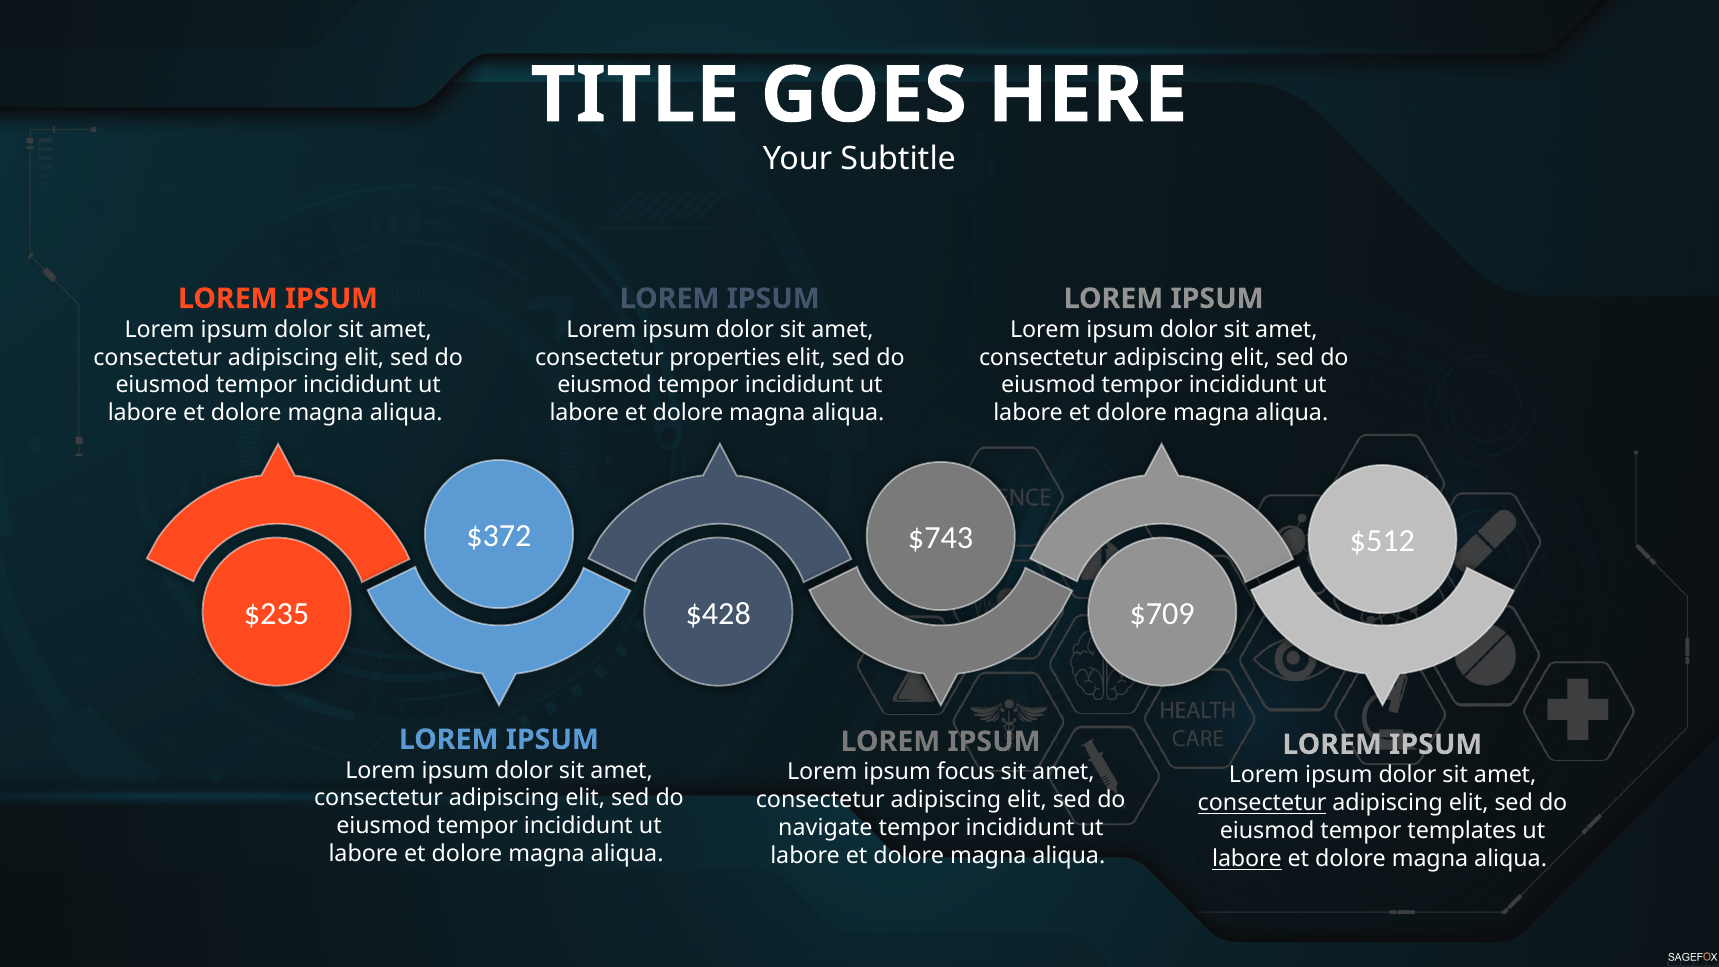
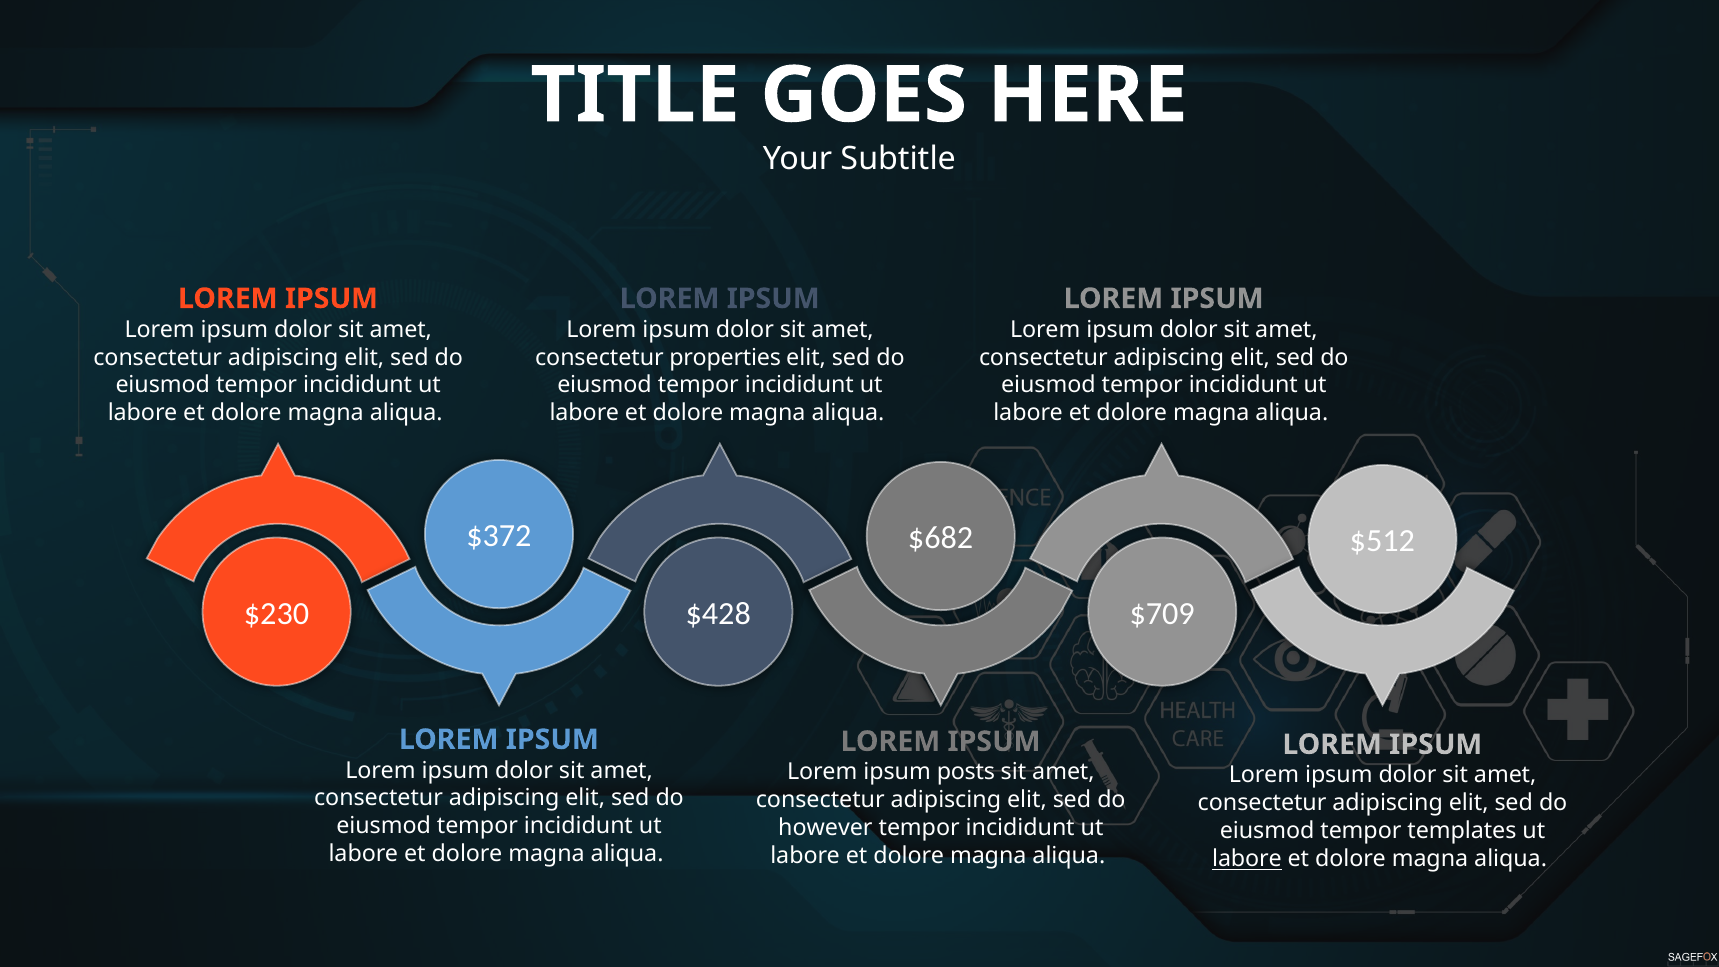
$743: $743 -> $682 (941, 538)
$235: $235 -> $230 (277, 614)
focus: focus -> posts (966, 772)
consectetur underline: present -> none (1262, 803)
navigate: navigate -> however (825, 828)
